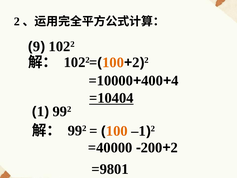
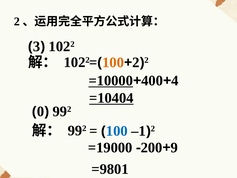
9: 9 -> 3 (37, 46)
=10000 underline: none -> present (111, 81)
1: 1 -> 0 (40, 111)
100 colour: orange -> blue (117, 131)
=40000: =40000 -> =19000 (110, 147)
2: 2 -> 9 (174, 147)
